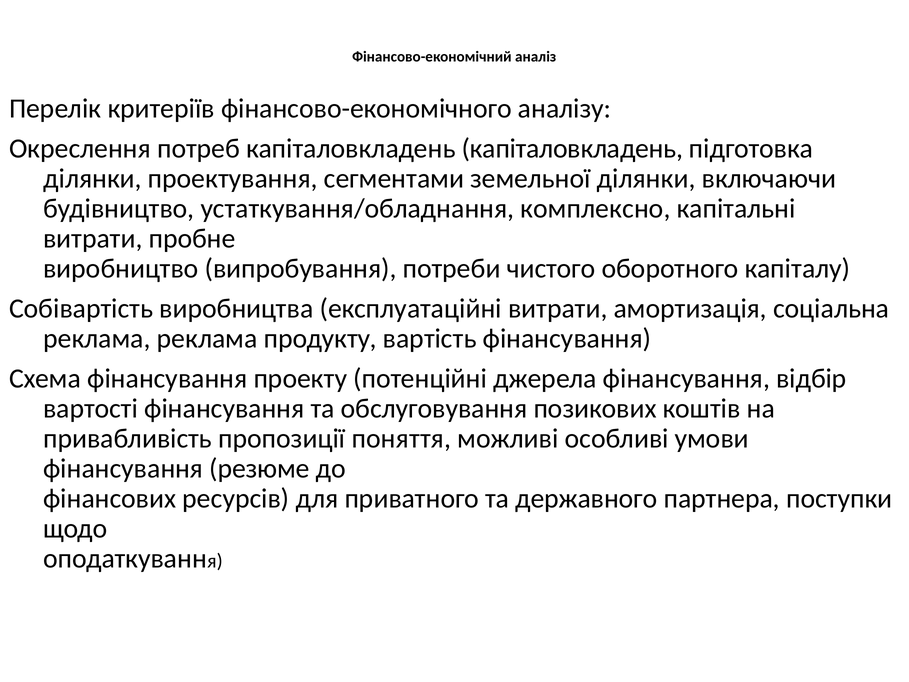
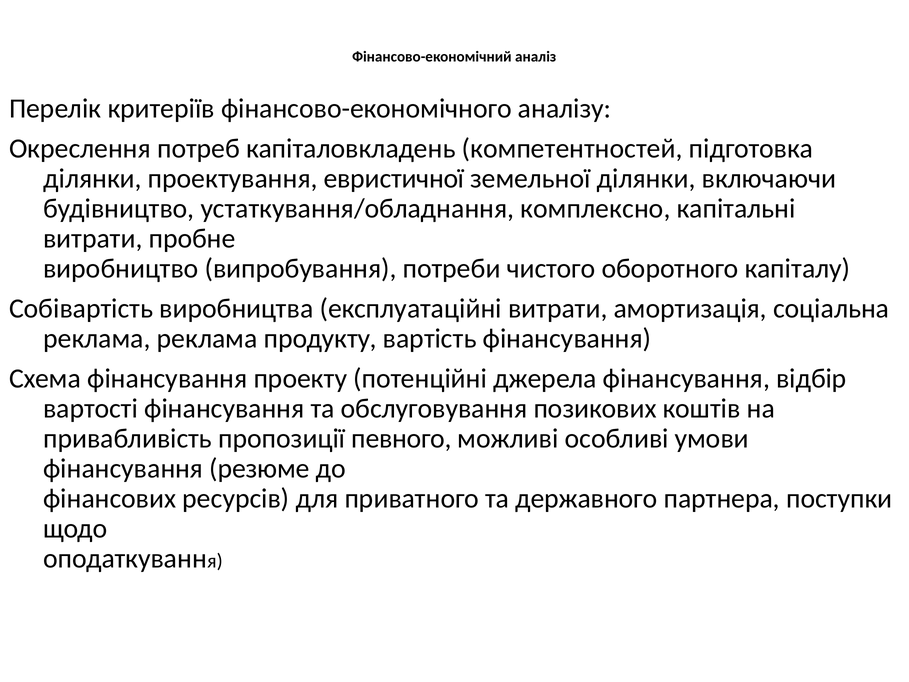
капіталовкладень капіталовкладень: капіталовкладень -> компетентностей (572, 148)
сегментами: сегментами -> евристичної (394, 178)
поняття: поняття -> певного (402, 438)
